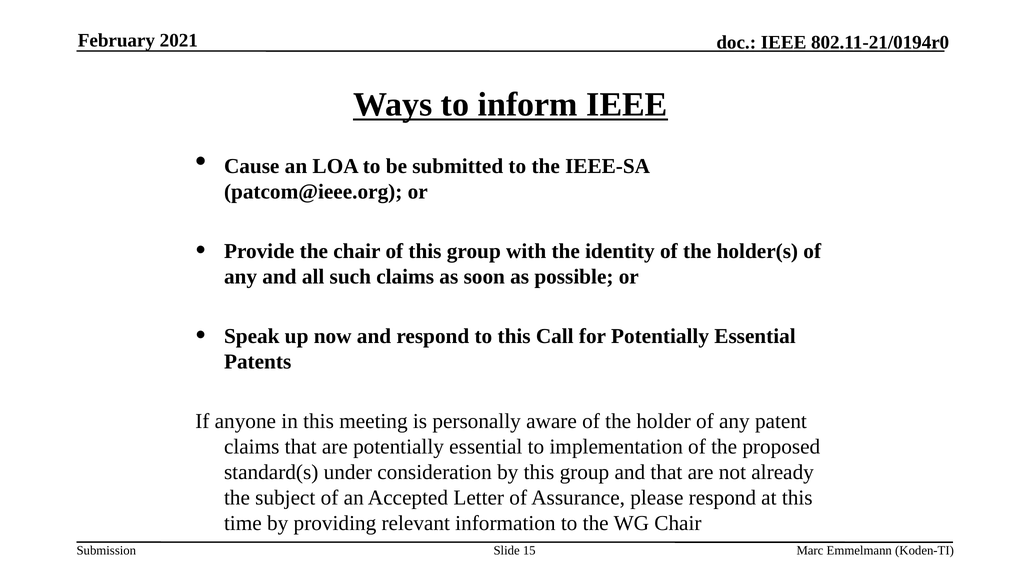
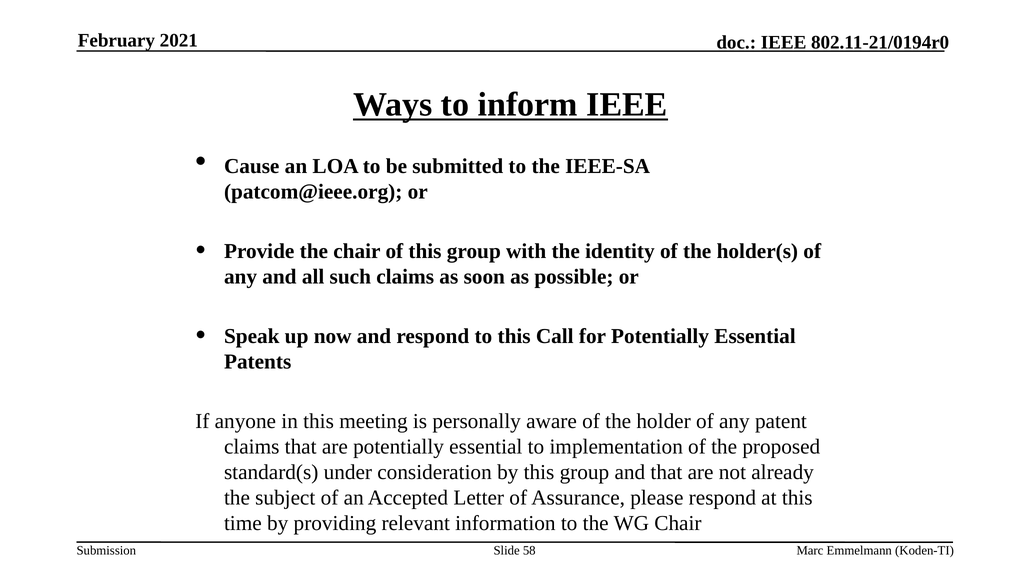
15: 15 -> 58 (529, 551)
